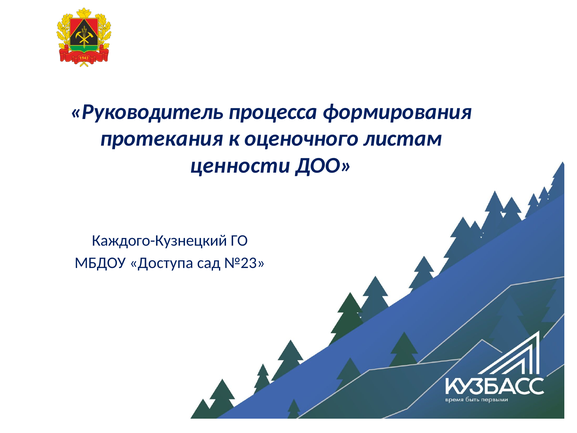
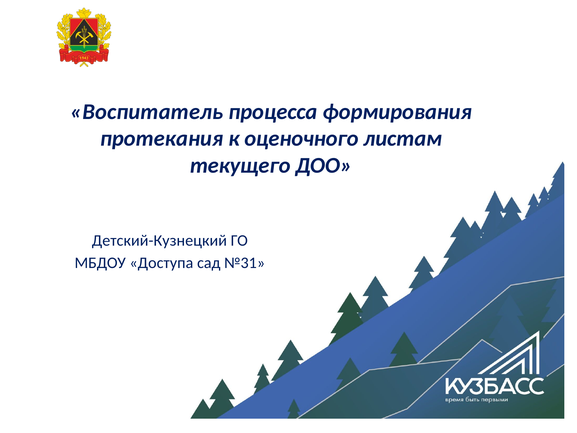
Руководитель: Руководитель -> Воспитатель (147, 112)
ценности: ценности -> текущего (240, 165)
Каждого-Кузнецкий: Каждого-Кузнецкий -> Детский-Кузнецкий (159, 240)
№23: №23 -> №31 (245, 263)
